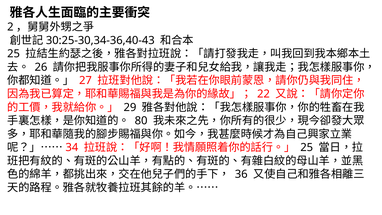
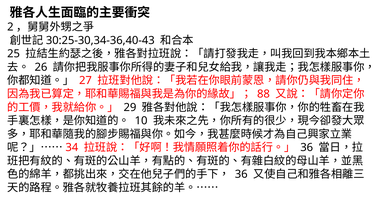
22: 22 -> 88 (263, 94)
80: 80 -> 10 (141, 121)
25: 25 -> 36 (307, 147)
